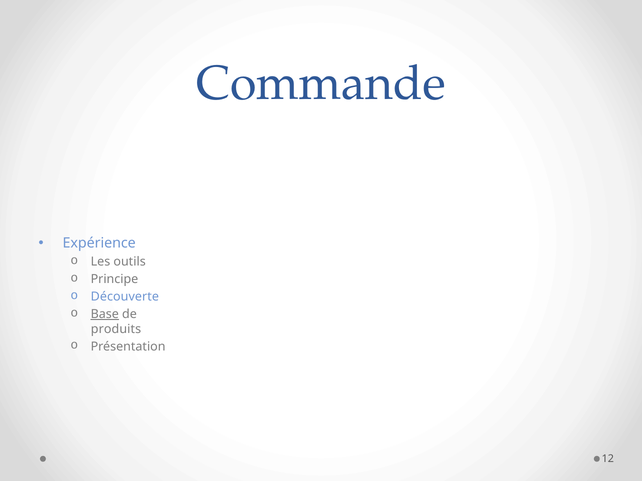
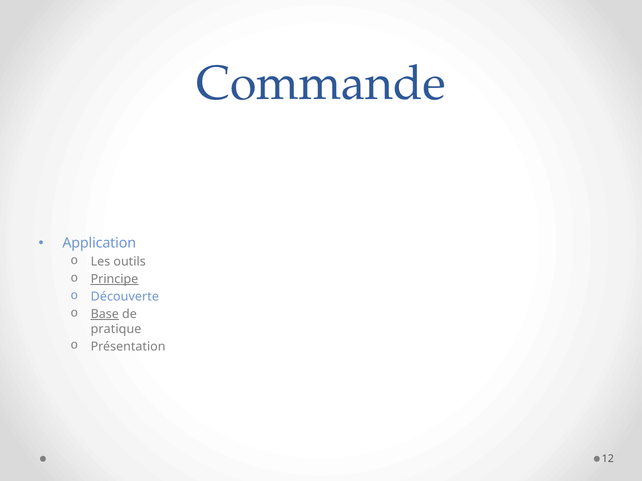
Expérience: Expérience -> Application (99, 244)
Principe underline: none -> present (114, 279)
produits: produits -> pratique (116, 329)
